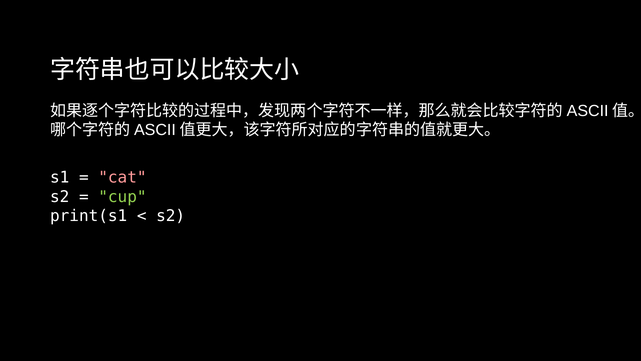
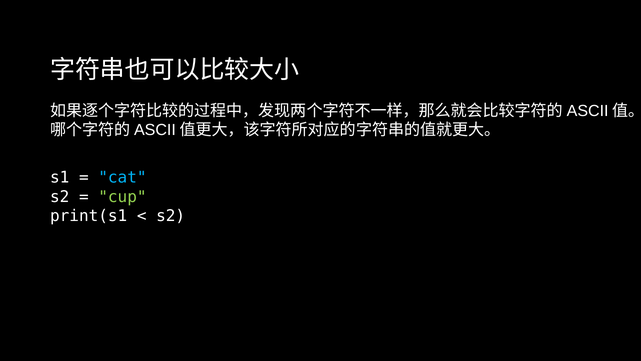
cat colour: pink -> light blue (122, 177)
